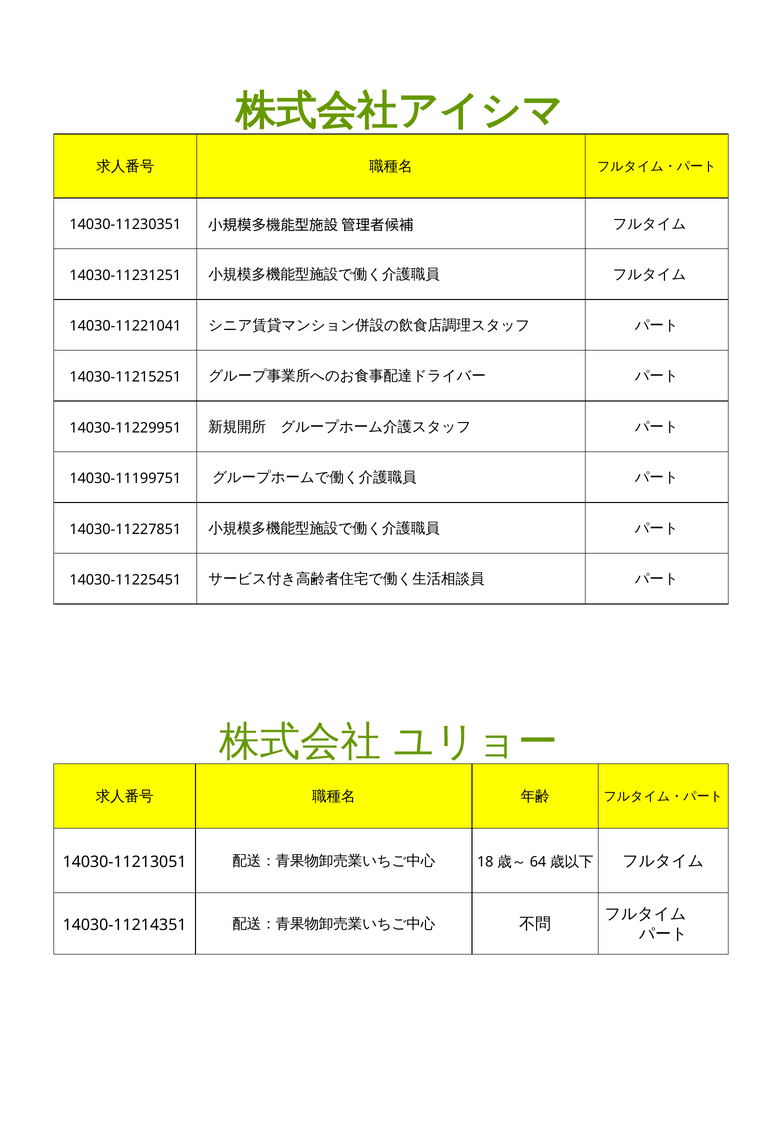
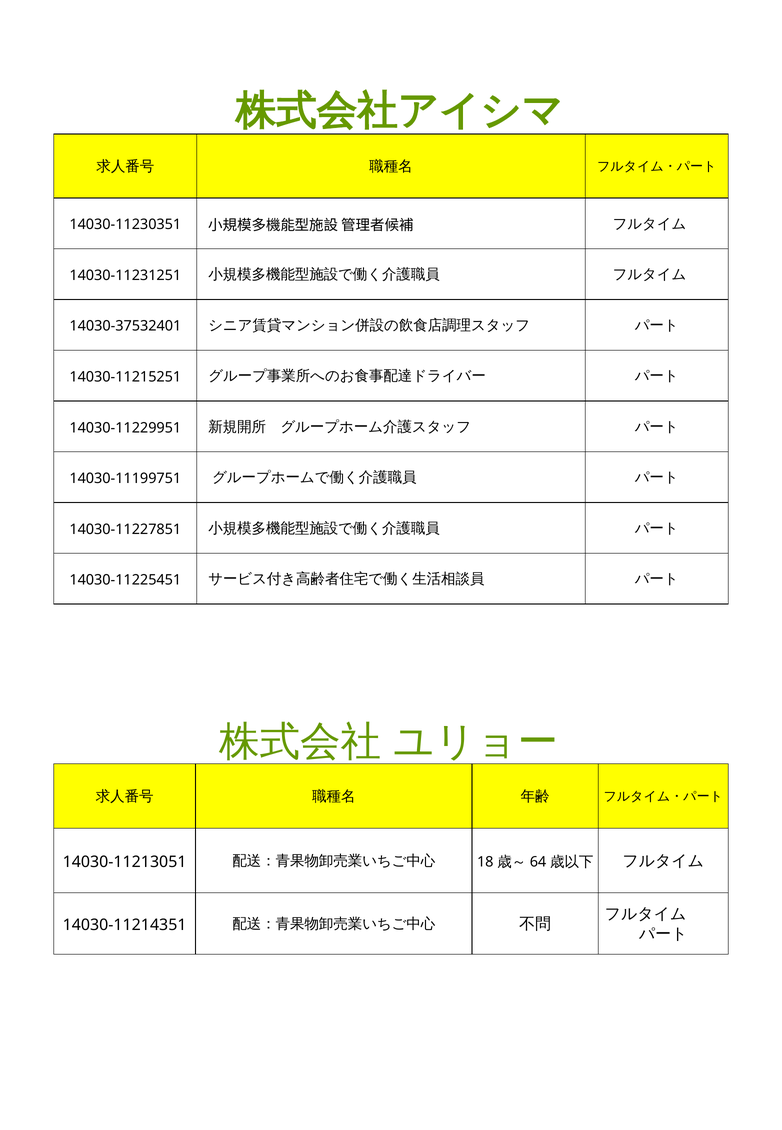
14030-11221041: 14030-11221041 -> 14030-37532401 (125, 326)
